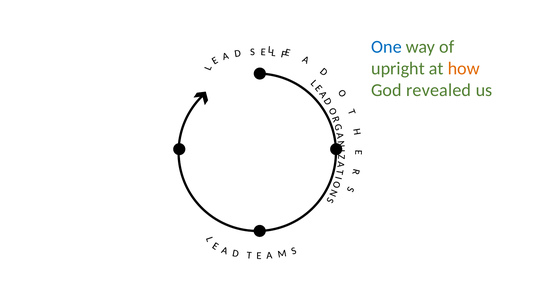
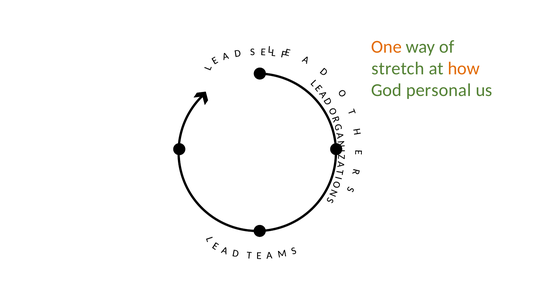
One colour: blue -> orange (386, 47)
upright: upright -> stretch (398, 68)
revealed: revealed -> personal (439, 90)
